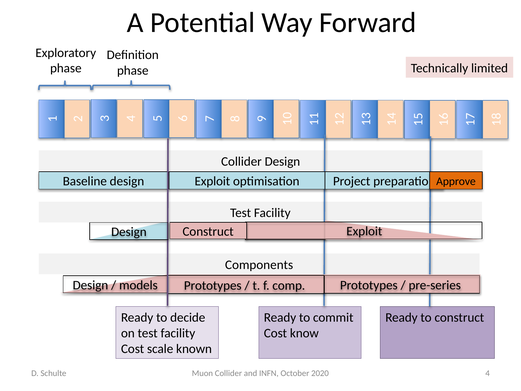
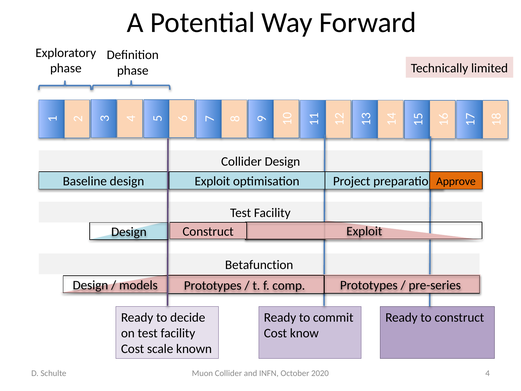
Components: Components -> Betafunction (259, 265)
